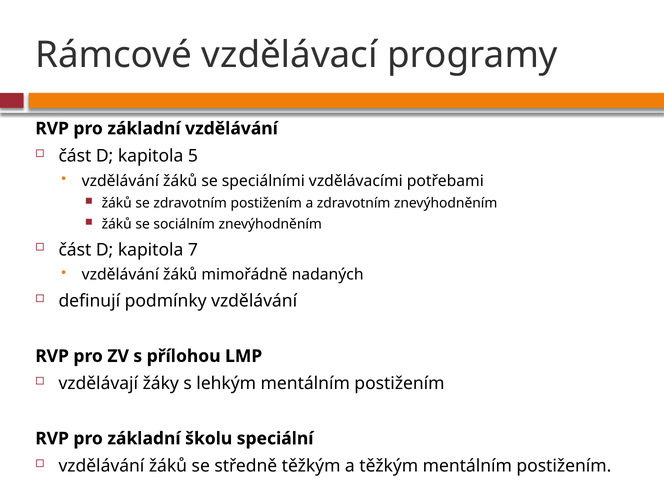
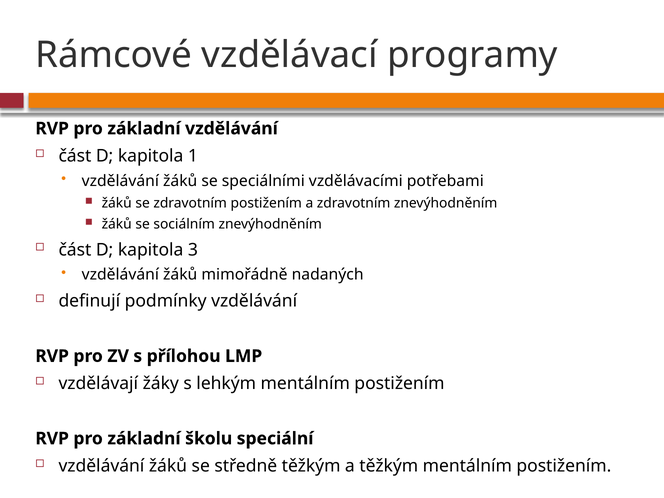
5: 5 -> 1 (193, 156)
7: 7 -> 3 (193, 250)
